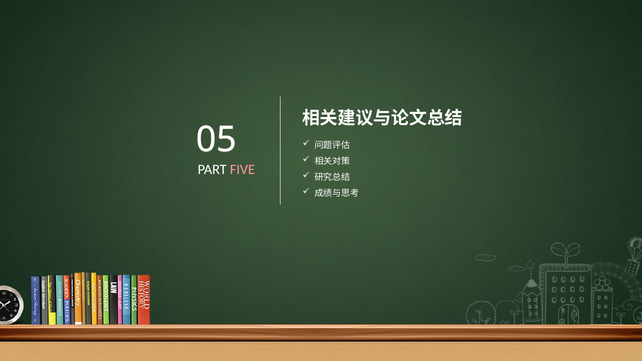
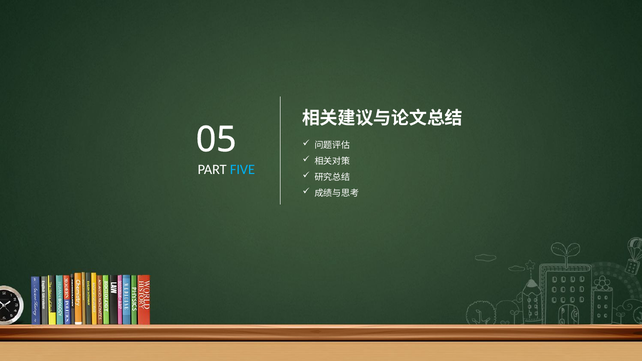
FIVE colour: pink -> light blue (242, 169)
